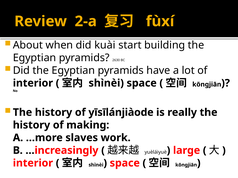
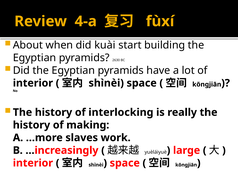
2-a: 2-a -> 4-a (86, 21)
yīsīlánjiàode: yīsīlánjiàode -> interlocking (121, 113)
